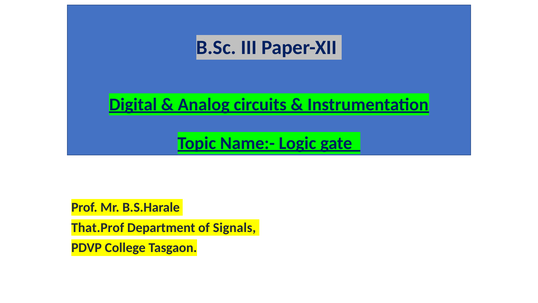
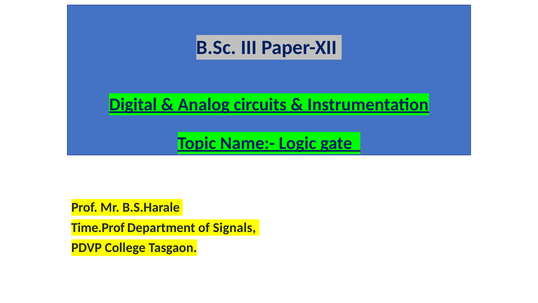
That.Prof: That.Prof -> Time.Prof (98, 227)
